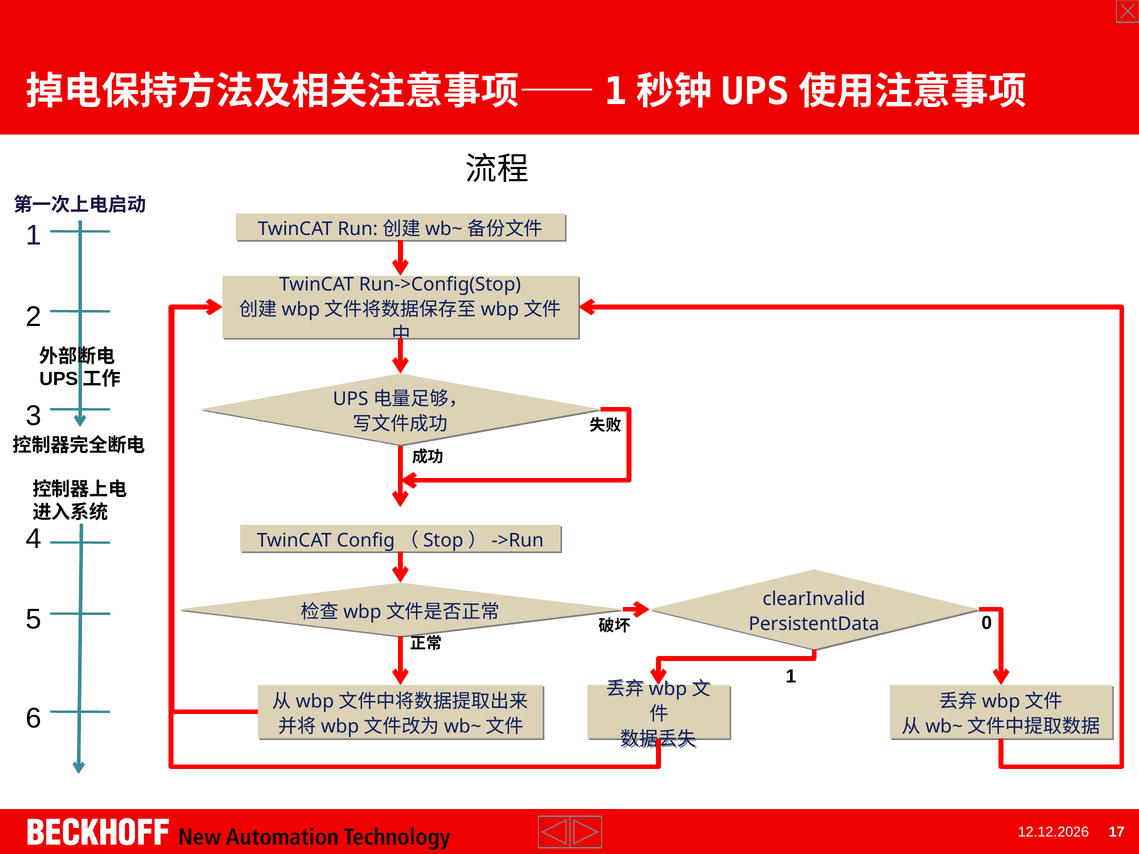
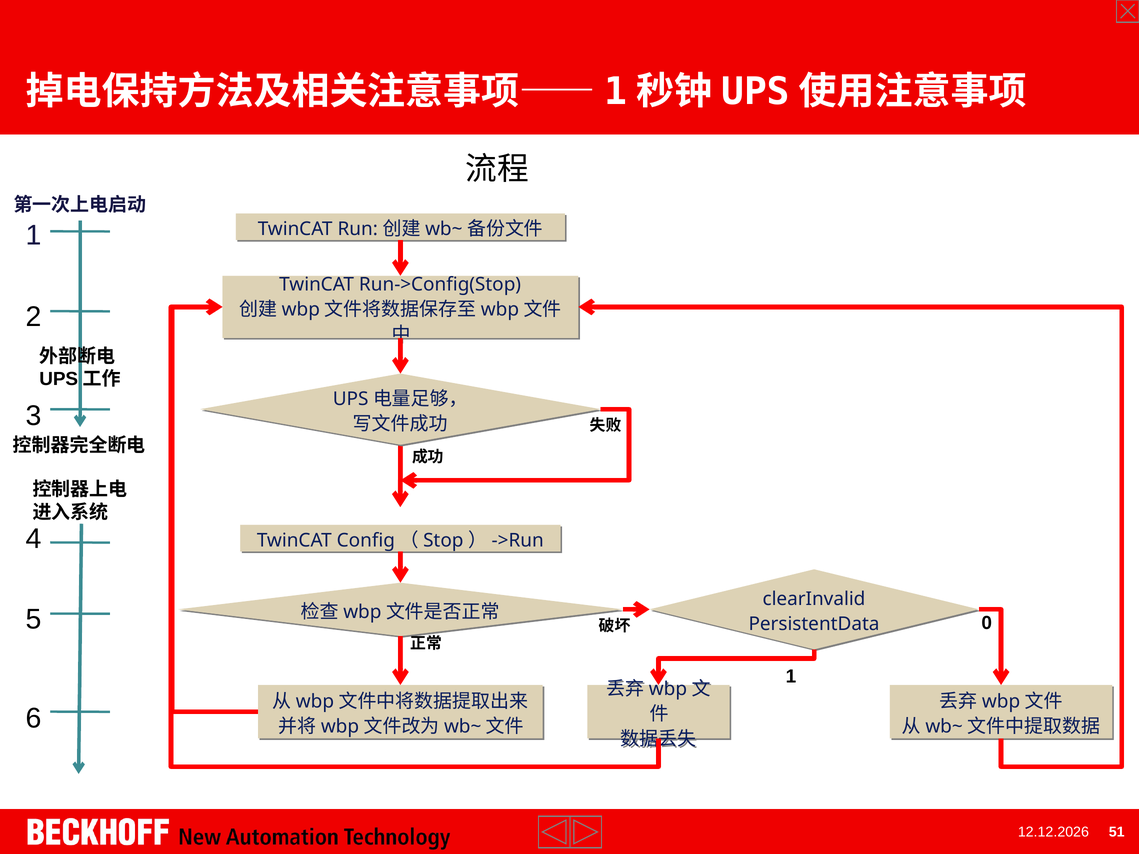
17: 17 -> 51 (1117, 832)
